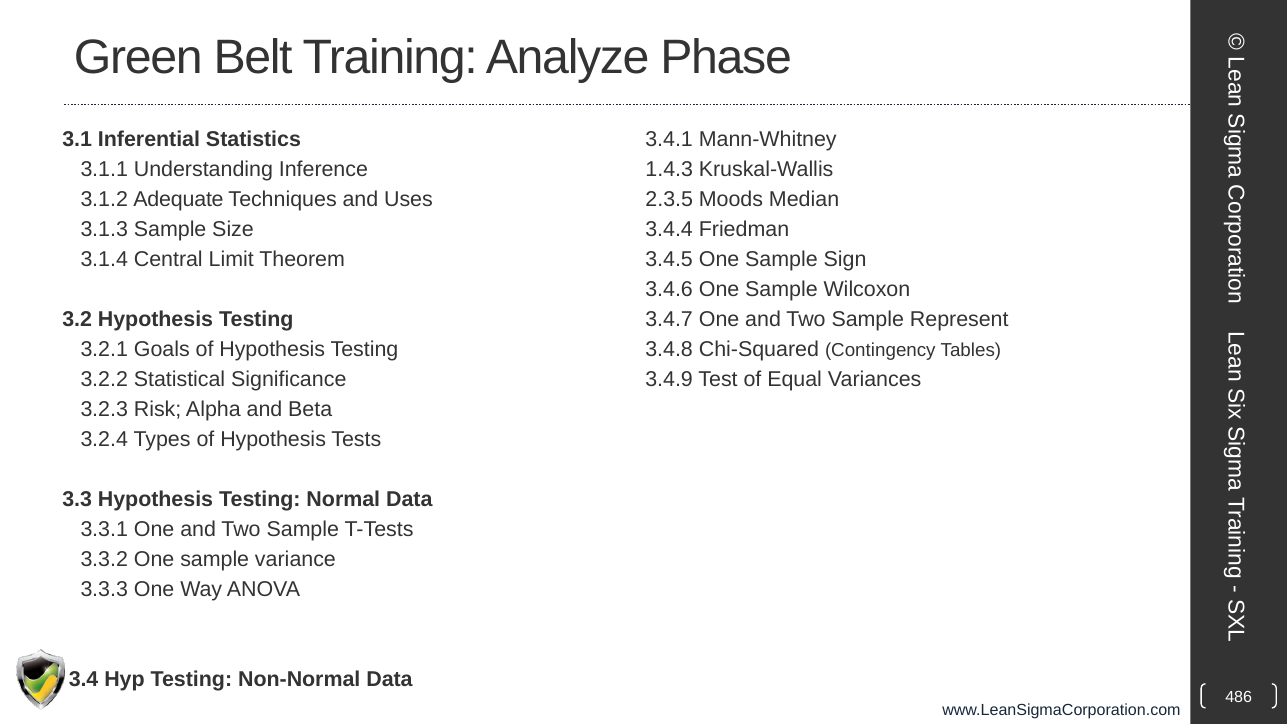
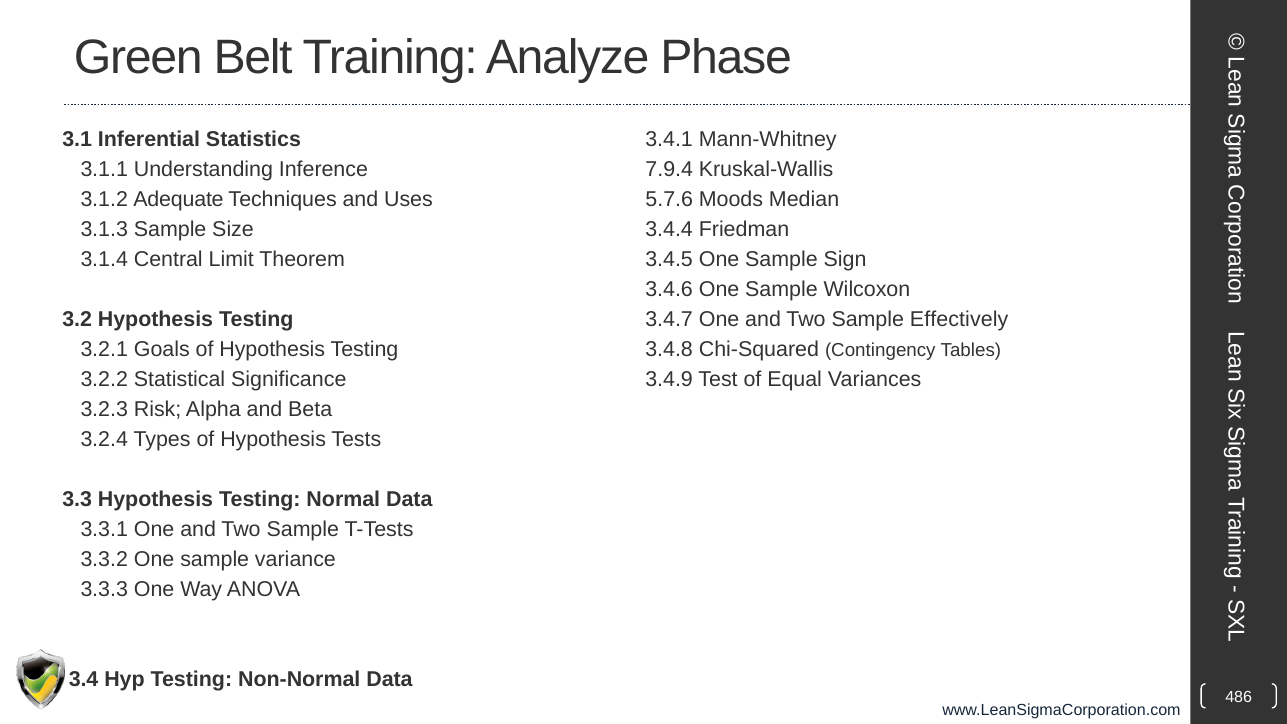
1.4.3: 1.4.3 -> 7.9.4 (669, 170)
2.3.5: 2.3.5 -> 5.7.6 (669, 200)
Represent: Represent -> Effectively (959, 320)
